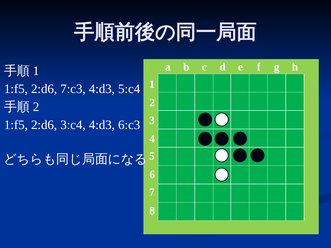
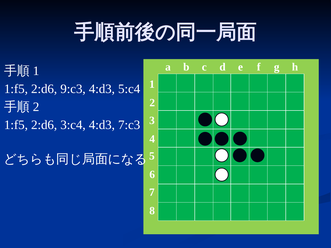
7:c3: 7:c3 -> 9:c3 (73, 89)
6:c3: 6:c3 -> 7:c3 (129, 125)
